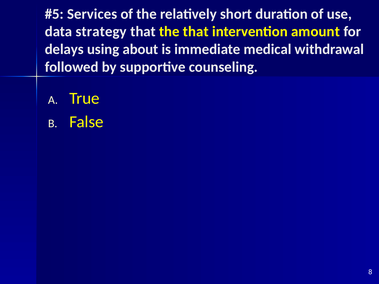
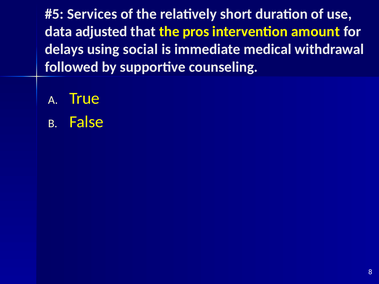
strategy: strategy -> adjusted (101, 32)
the that: that -> pros (196, 32)
about: about -> social (140, 49)
